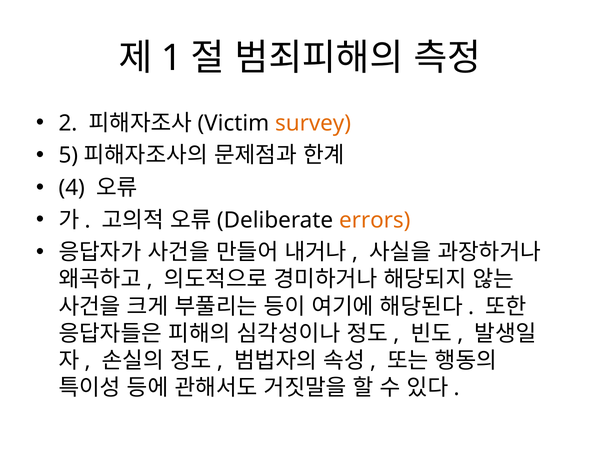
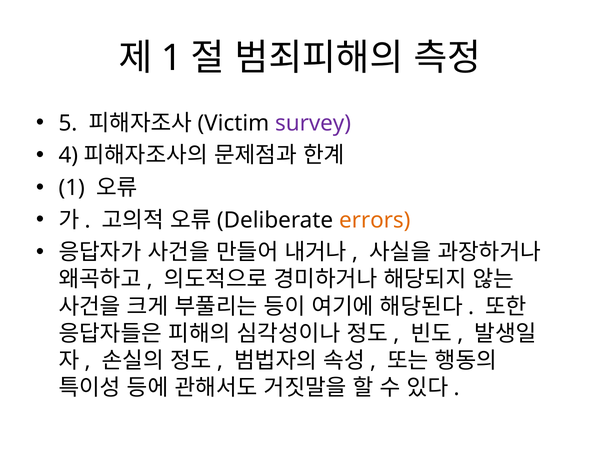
2: 2 -> 5 (68, 123)
survey colour: orange -> purple (313, 123)
5: 5 -> 4 (68, 155)
4: 4 -> 1 (72, 188)
